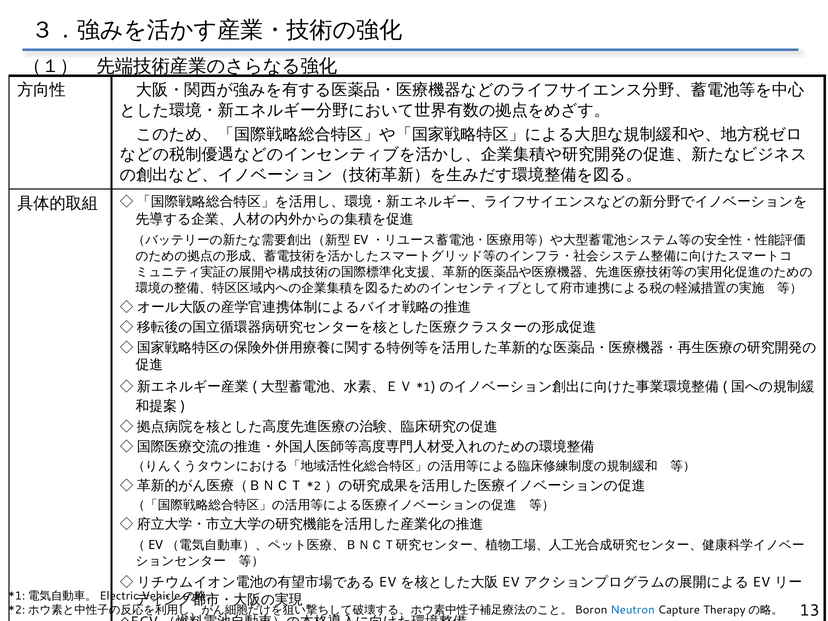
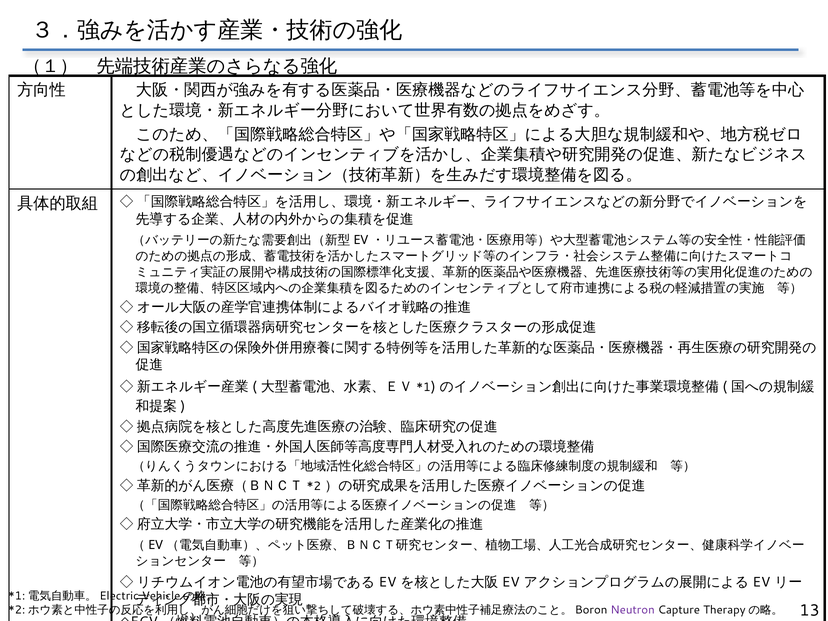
Neutron colour: blue -> purple (633, 610)
